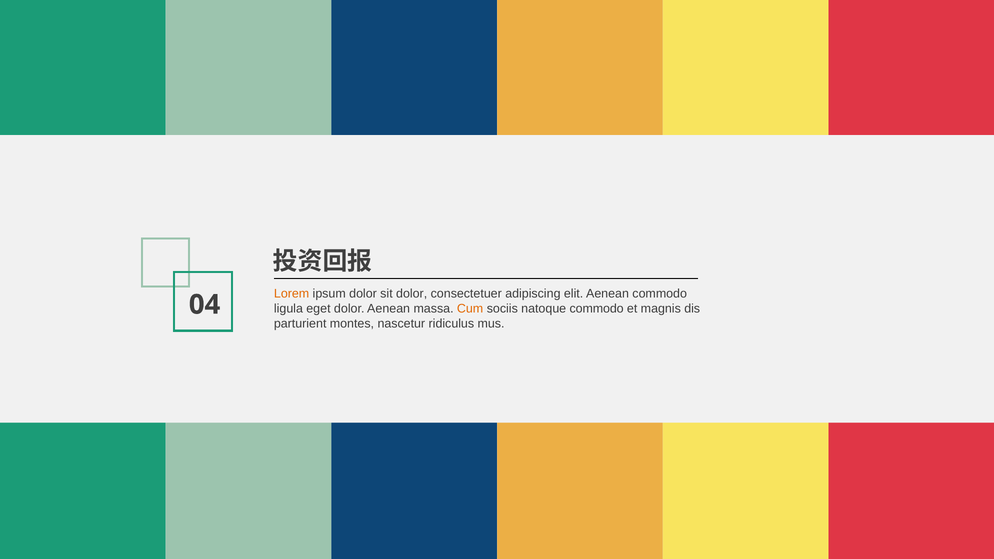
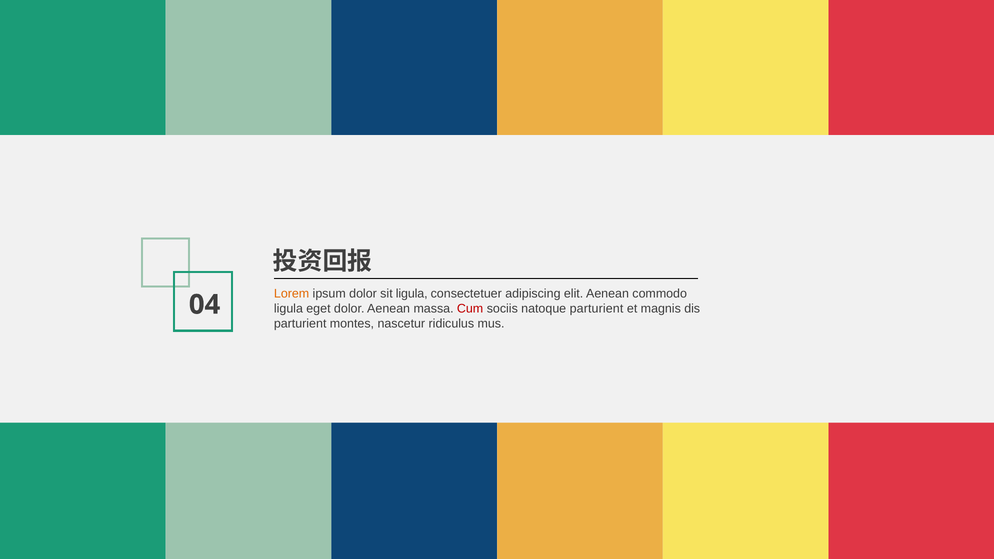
sit dolor: dolor -> ligula (412, 294)
Cum colour: orange -> red (470, 309)
natoque commodo: commodo -> parturient (597, 309)
